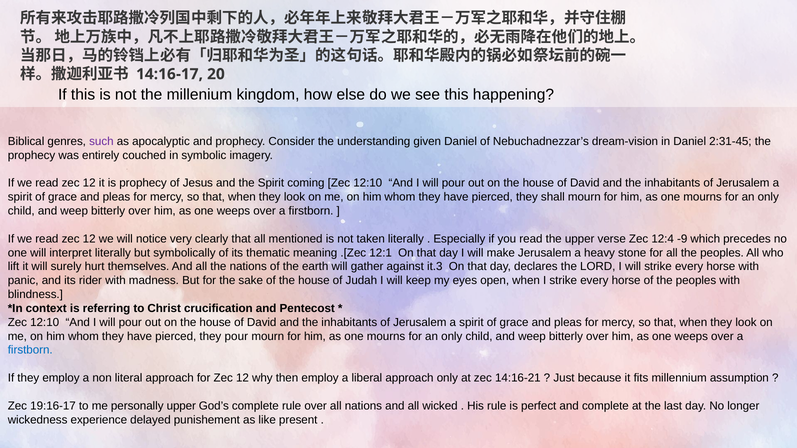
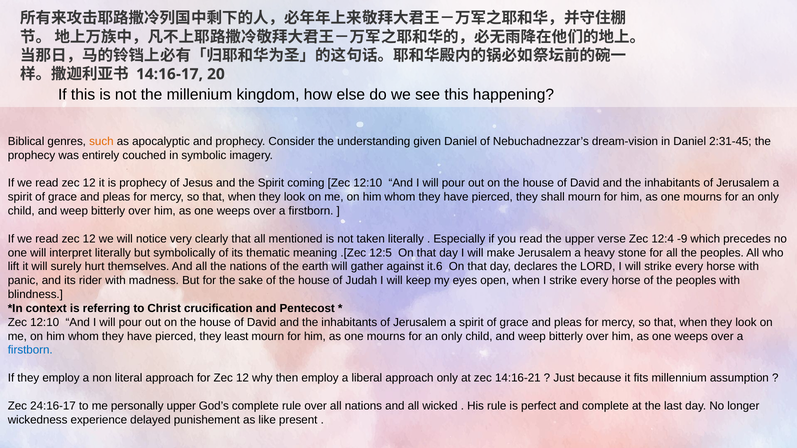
such colour: purple -> orange (101, 141)
12:1: 12:1 -> 12:5 (381, 253)
it.3: it.3 -> it.6 (435, 267)
they pour: pour -> least (236, 336)
19:16-17: 19:16-17 -> 24:16-17 (53, 406)
